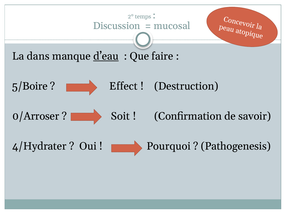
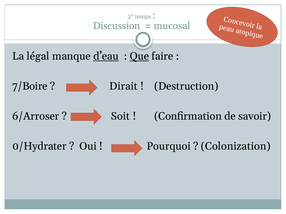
dans: dans -> légal (38, 56)
Que underline: none -> present (139, 56)
5/Boire: 5/Boire -> 7/Boire (30, 86)
Effect: Effect -> Dirait (124, 86)
0/Arroser: 0/Arroser -> 6/Arroser (36, 116)
4/Hydrater: 4/Hydrater -> 0/Hydrater (39, 147)
Pathogenesis: Pathogenesis -> Colonization (236, 147)
